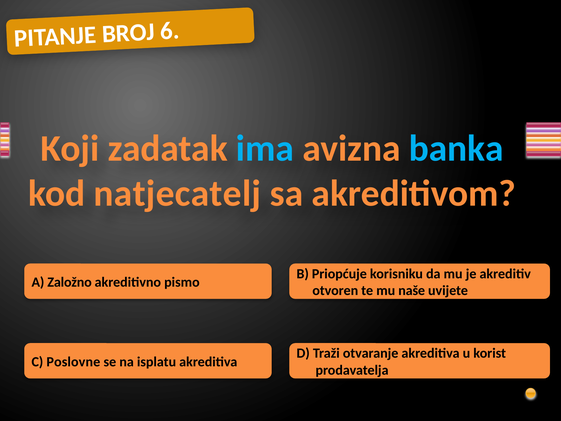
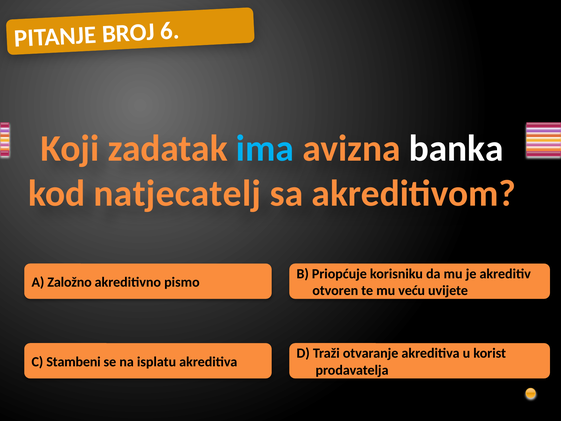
banka colour: light blue -> white (456, 149)
naše: naše -> veću (412, 290)
Poslovne: Poslovne -> Stambeni (74, 362)
